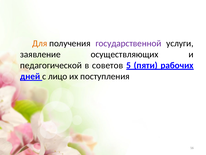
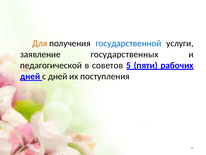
государственной colour: purple -> blue (128, 43)
осуществляющих: осуществляющих -> государственных (125, 54)
с лицо: лицо -> дней (58, 76)
